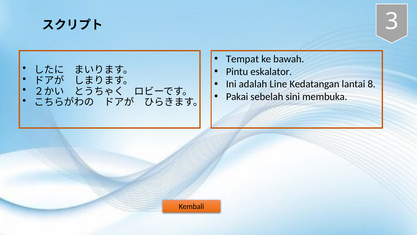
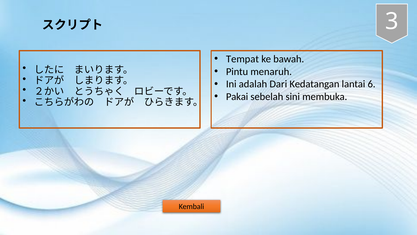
eskalator: eskalator -> menaruh (271, 71)
Line: Line -> Dari (278, 84)
8: 8 -> 6 (372, 84)
